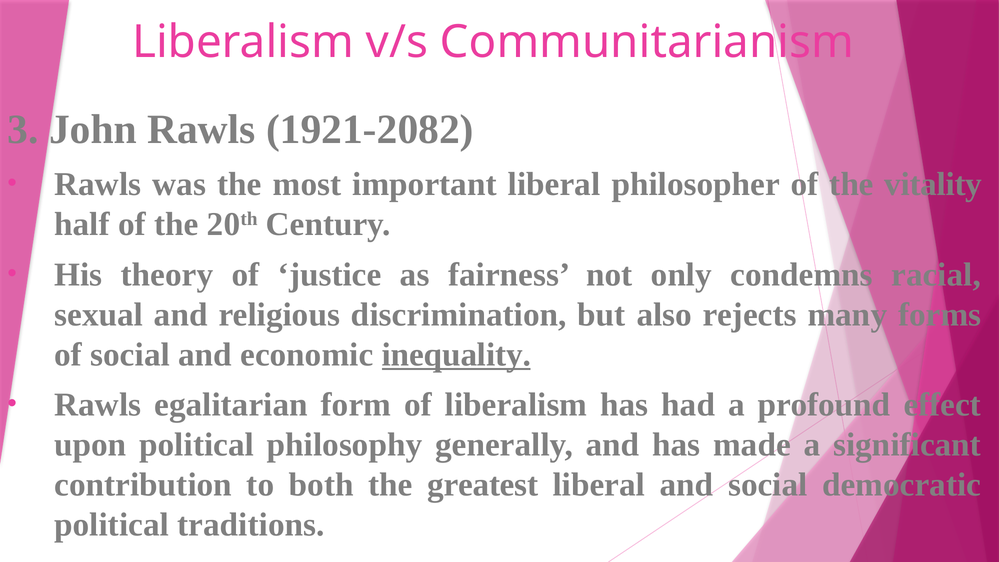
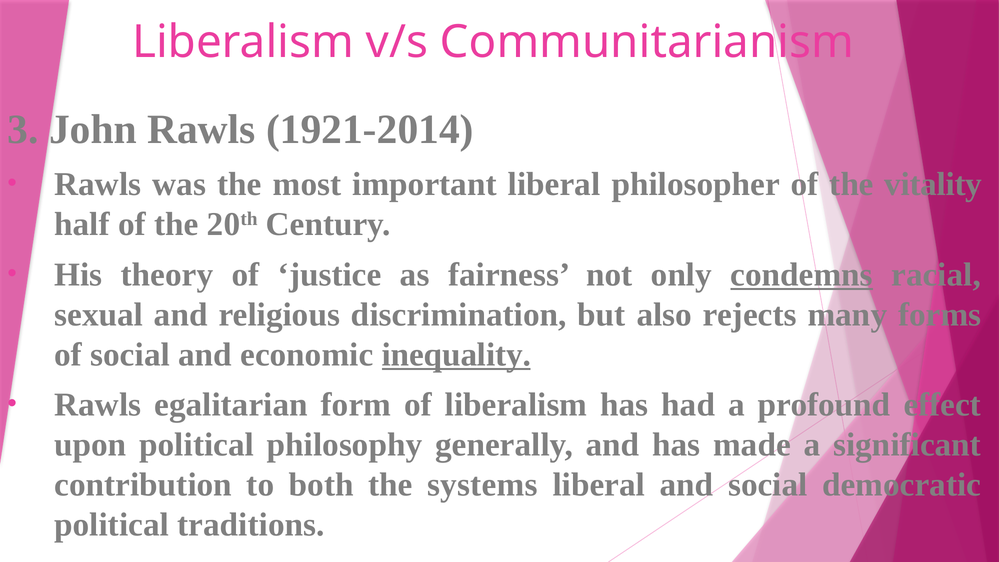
1921-2082: 1921-2082 -> 1921-2014 (370, 130)
condemns underline: none -> present (802, 275)
greatest: greatest -> systems (482, 485)
